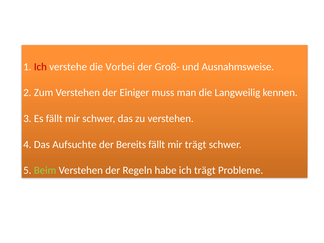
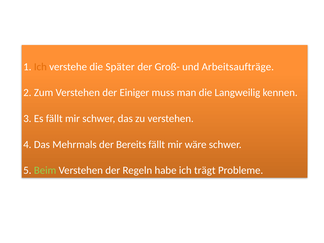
Ich colour: red -> orange (40, 67)
Vorbei: Vorbei -> Später (120, 67)
Ausnahmsweise: Ausnahmsweise -> Arbeitsaufträge (238, 67)
Aufsuchte: Aufsuchte -> Mehrmals (75, 144)
mir trägt: trägt -> wäre (196, 144)
